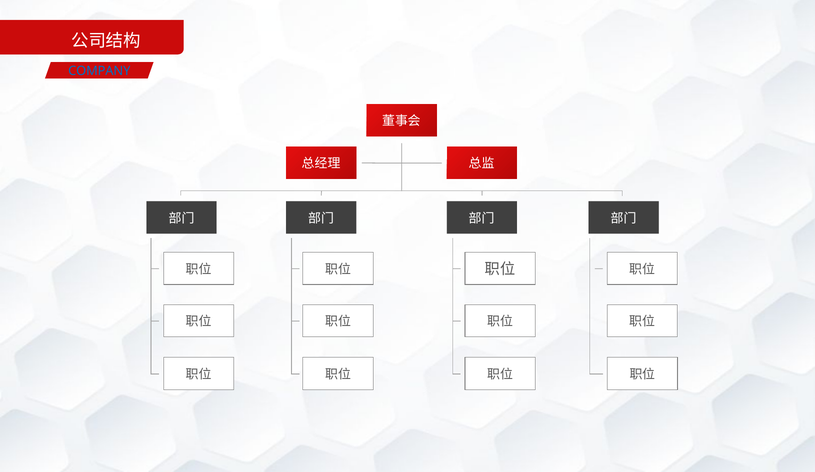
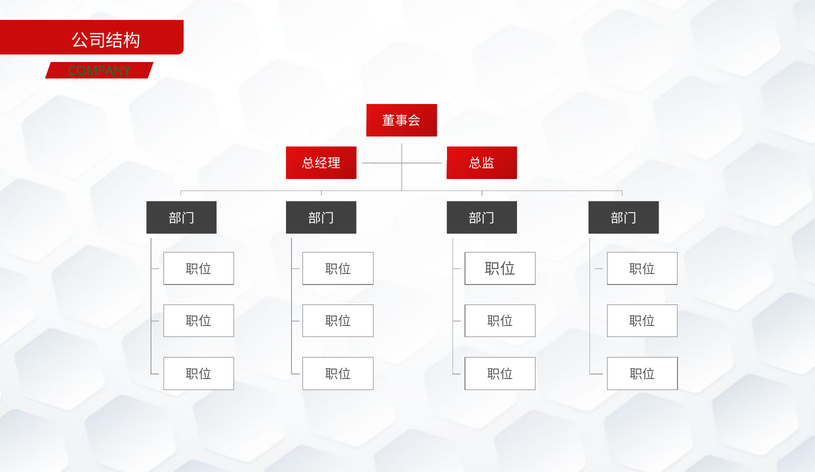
COMPANY colour: blue -> green (99, 71)
